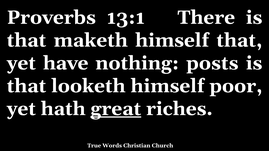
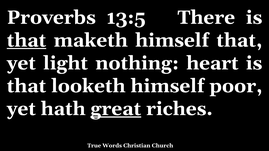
13:1: 13:1 -> 13:5 (126, 18)
that underline: none -> present (26, 40)
have: have -> light (66, 63)
posts: posts -> heart (212, 63)
